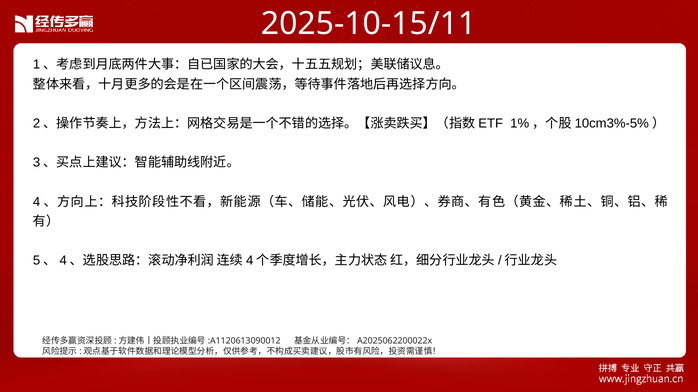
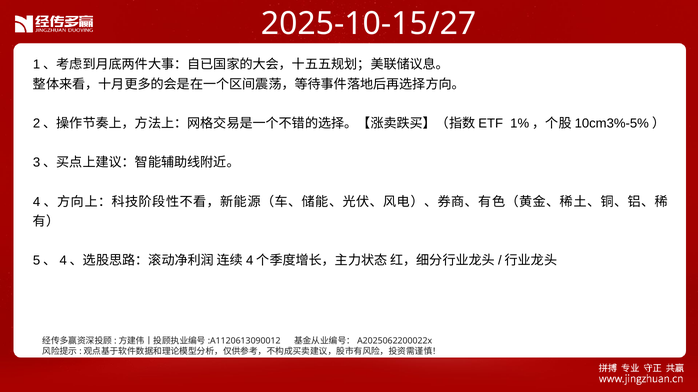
2025-10-15/11: 2025-10-15/11 -> 2025-10-15/27 (369, 24)
